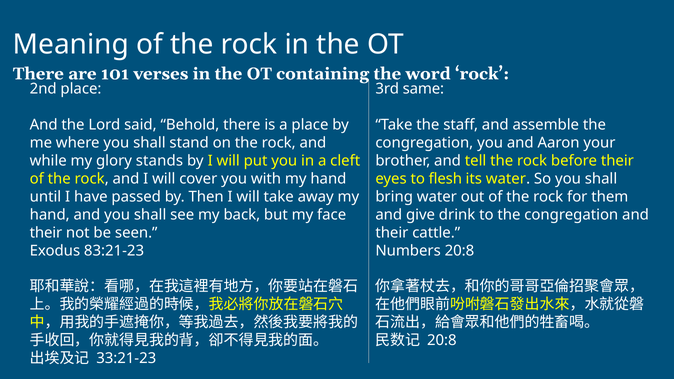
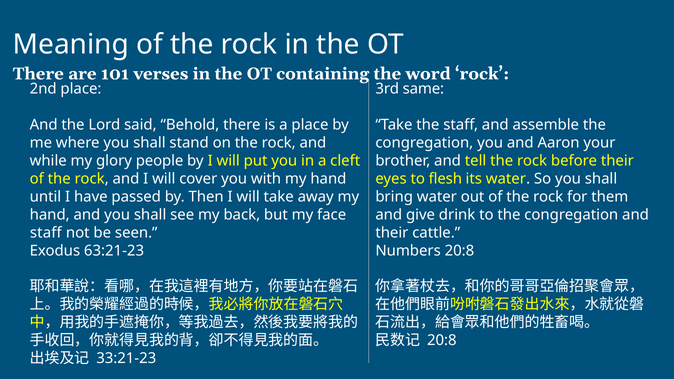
stands: stands -> people (160, 161)
their: their -> staff (46, 233)
83:21-23: 83:21-23 -> 63:21-23 (114, 251)
